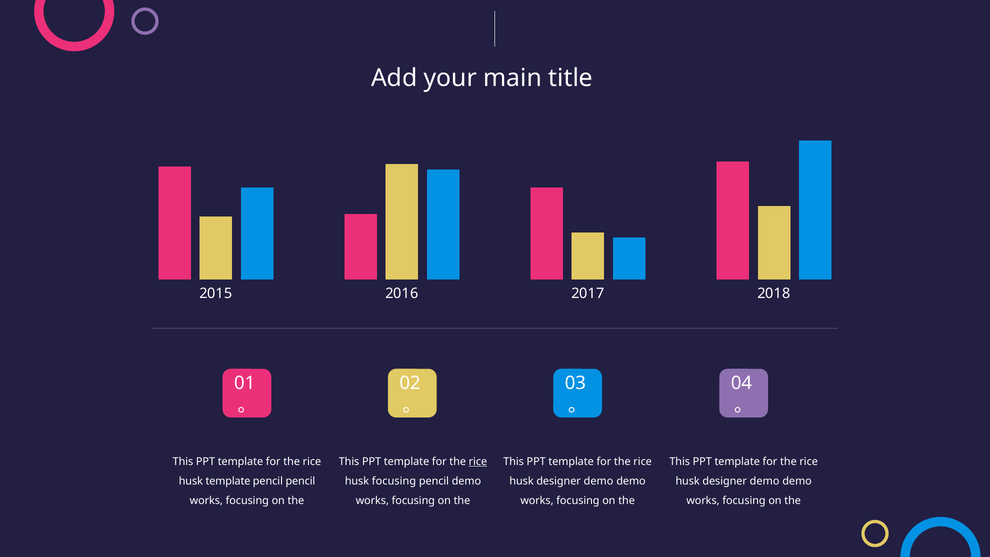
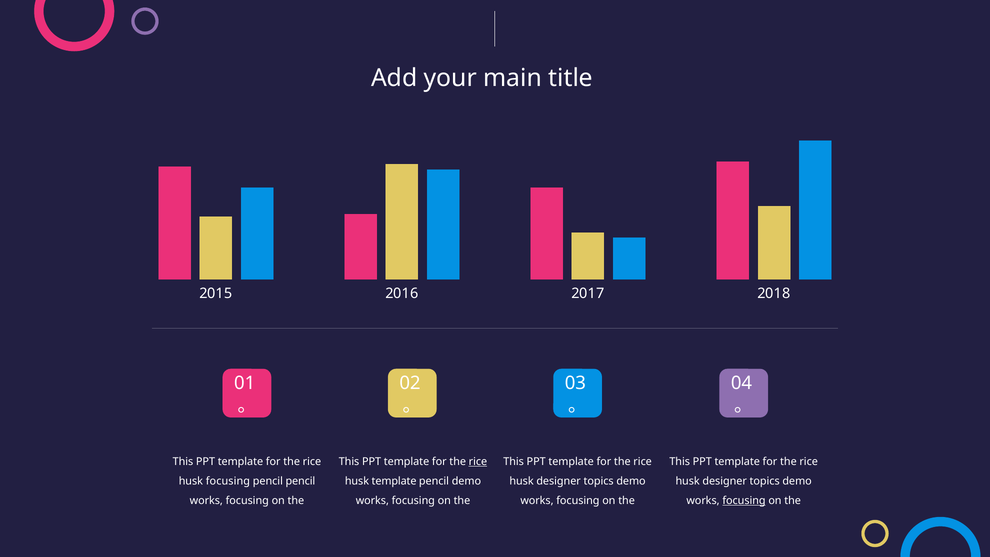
husk template: template -> focusing (228, 481)
husk focusing: focusing -> template (394, 481)
demo: demo -> topics (599, 481)
demo: demo -> topics (765, 481)
focusing underline: none -> present (744, 500)
